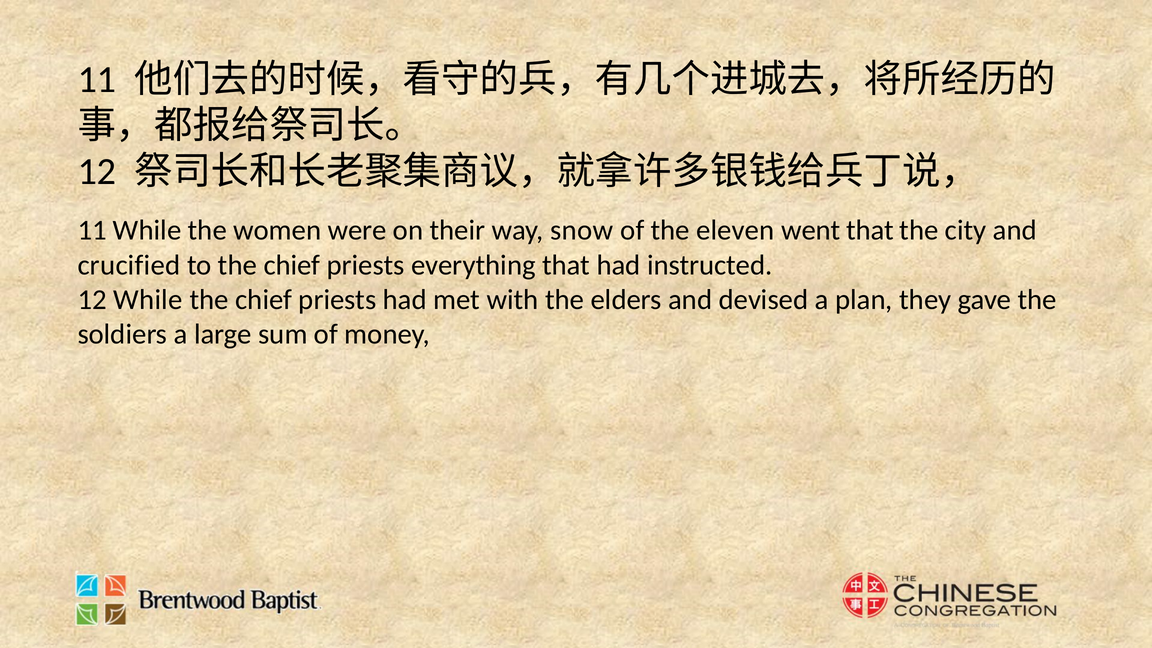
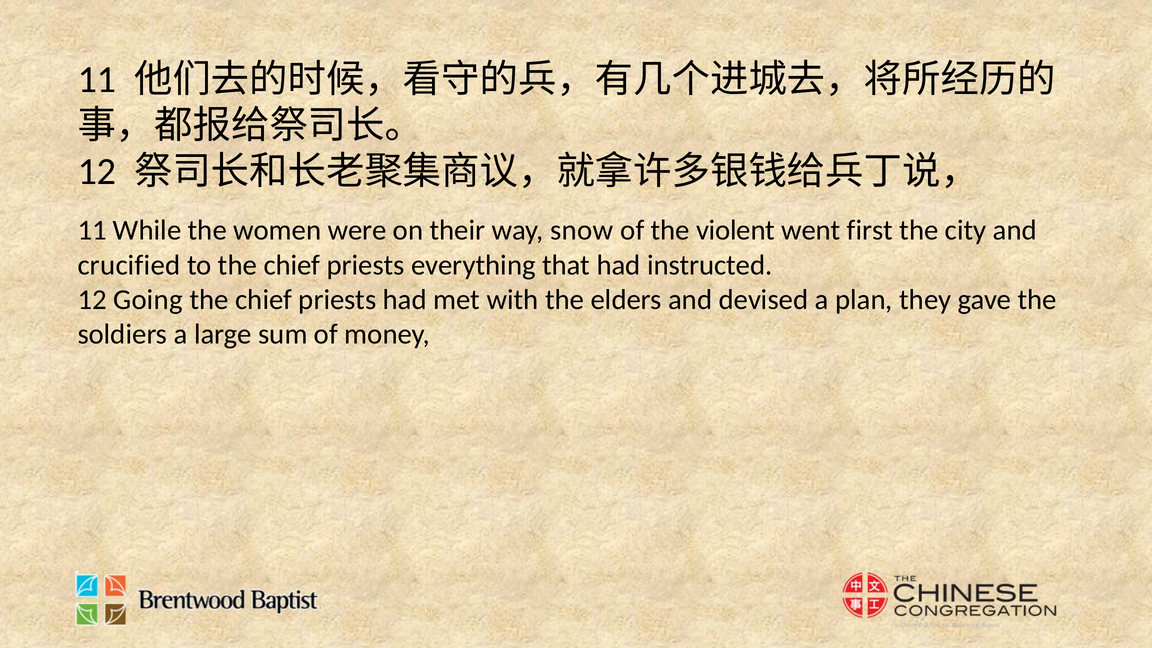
eleven: eleven -> violent (736, 230)
went that: that -> first (870, 230)
12 While: While -> Going (148, 300)
